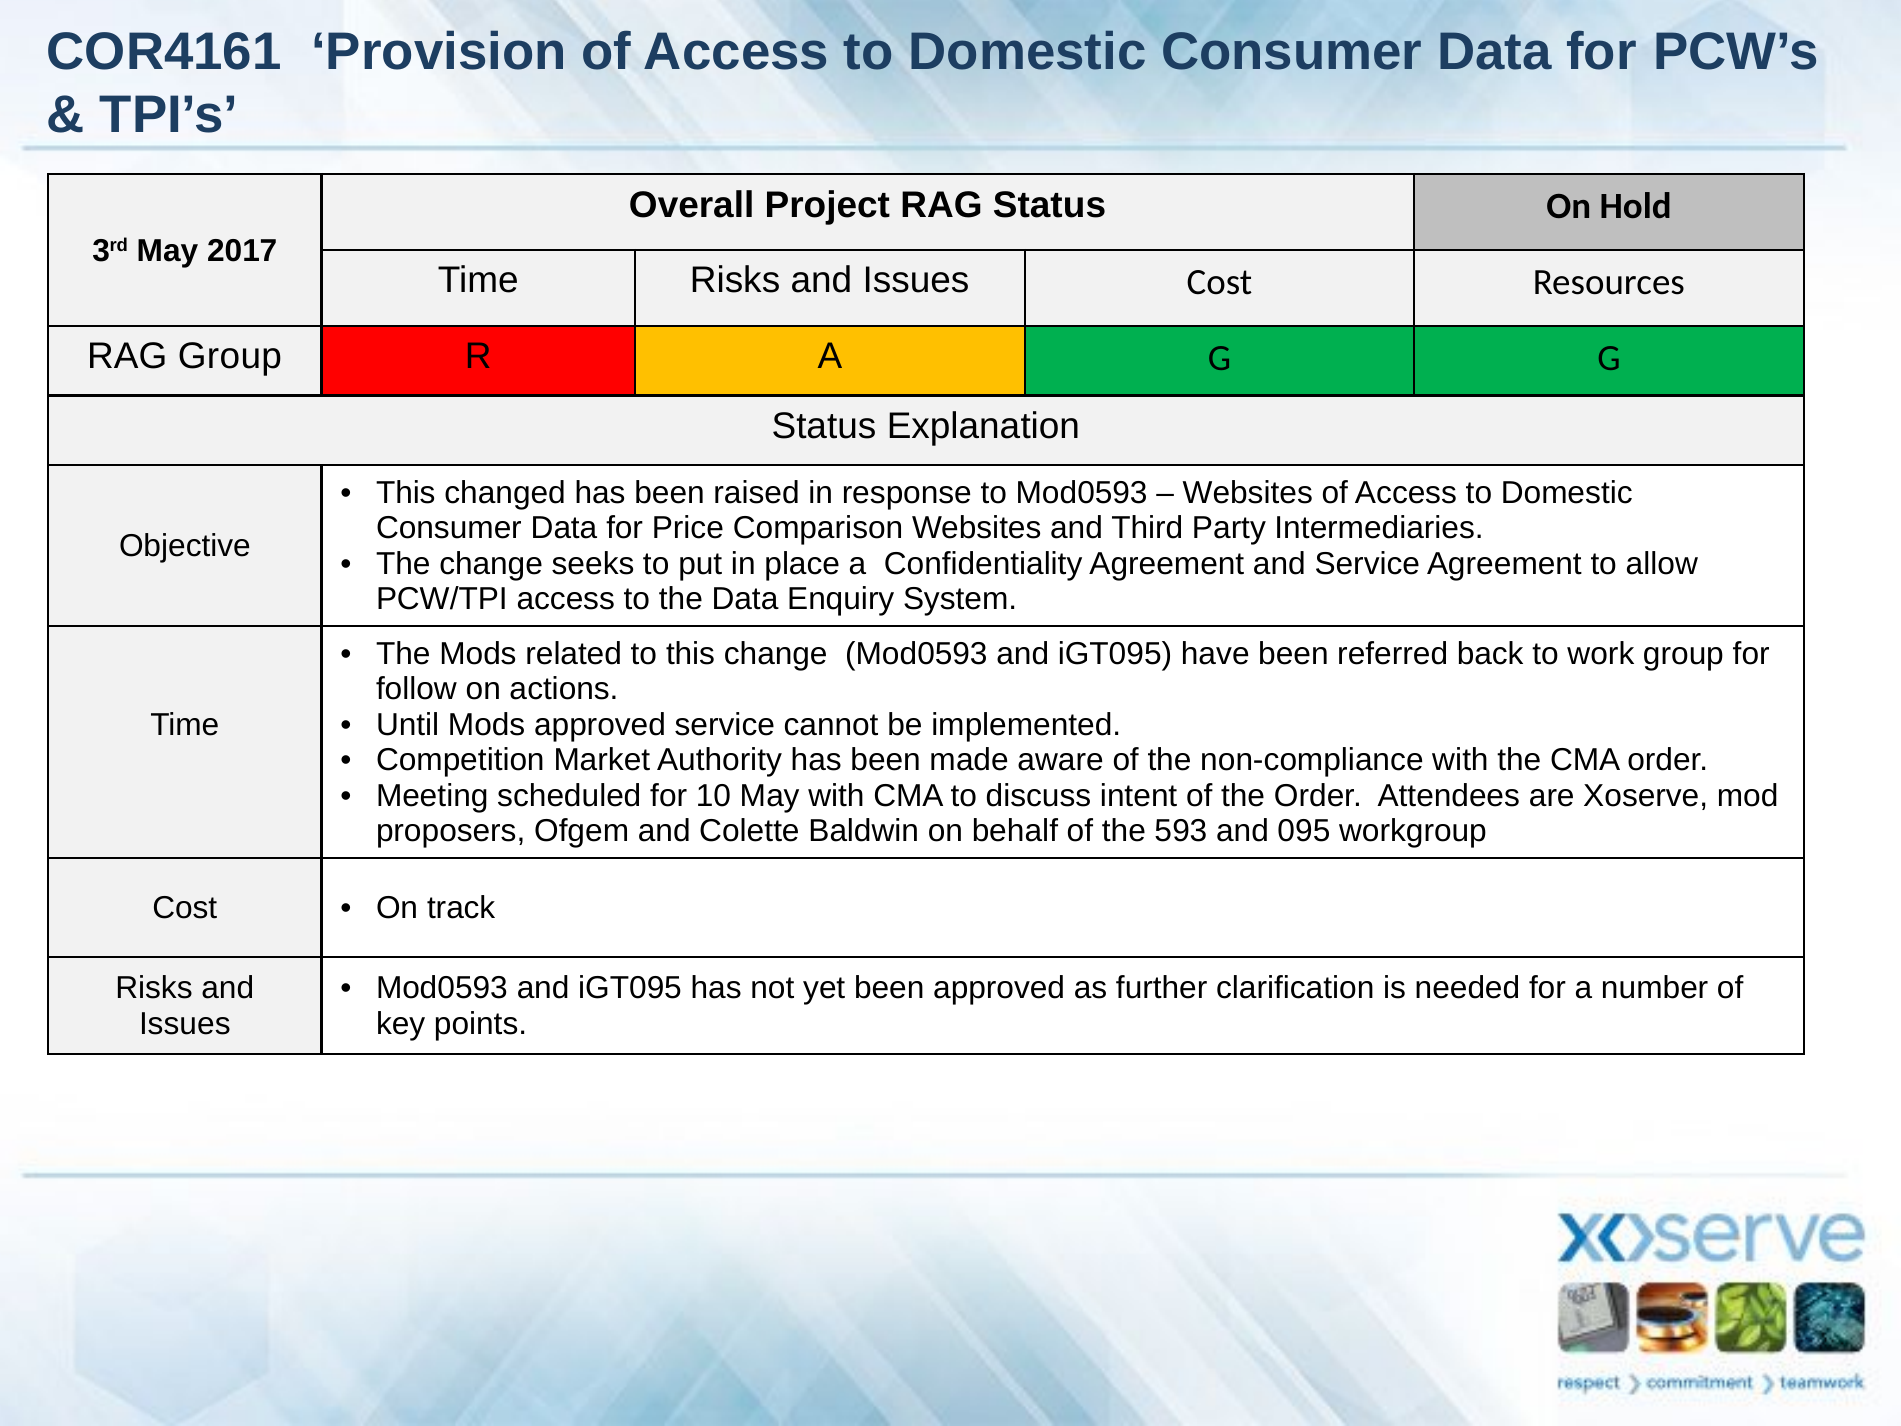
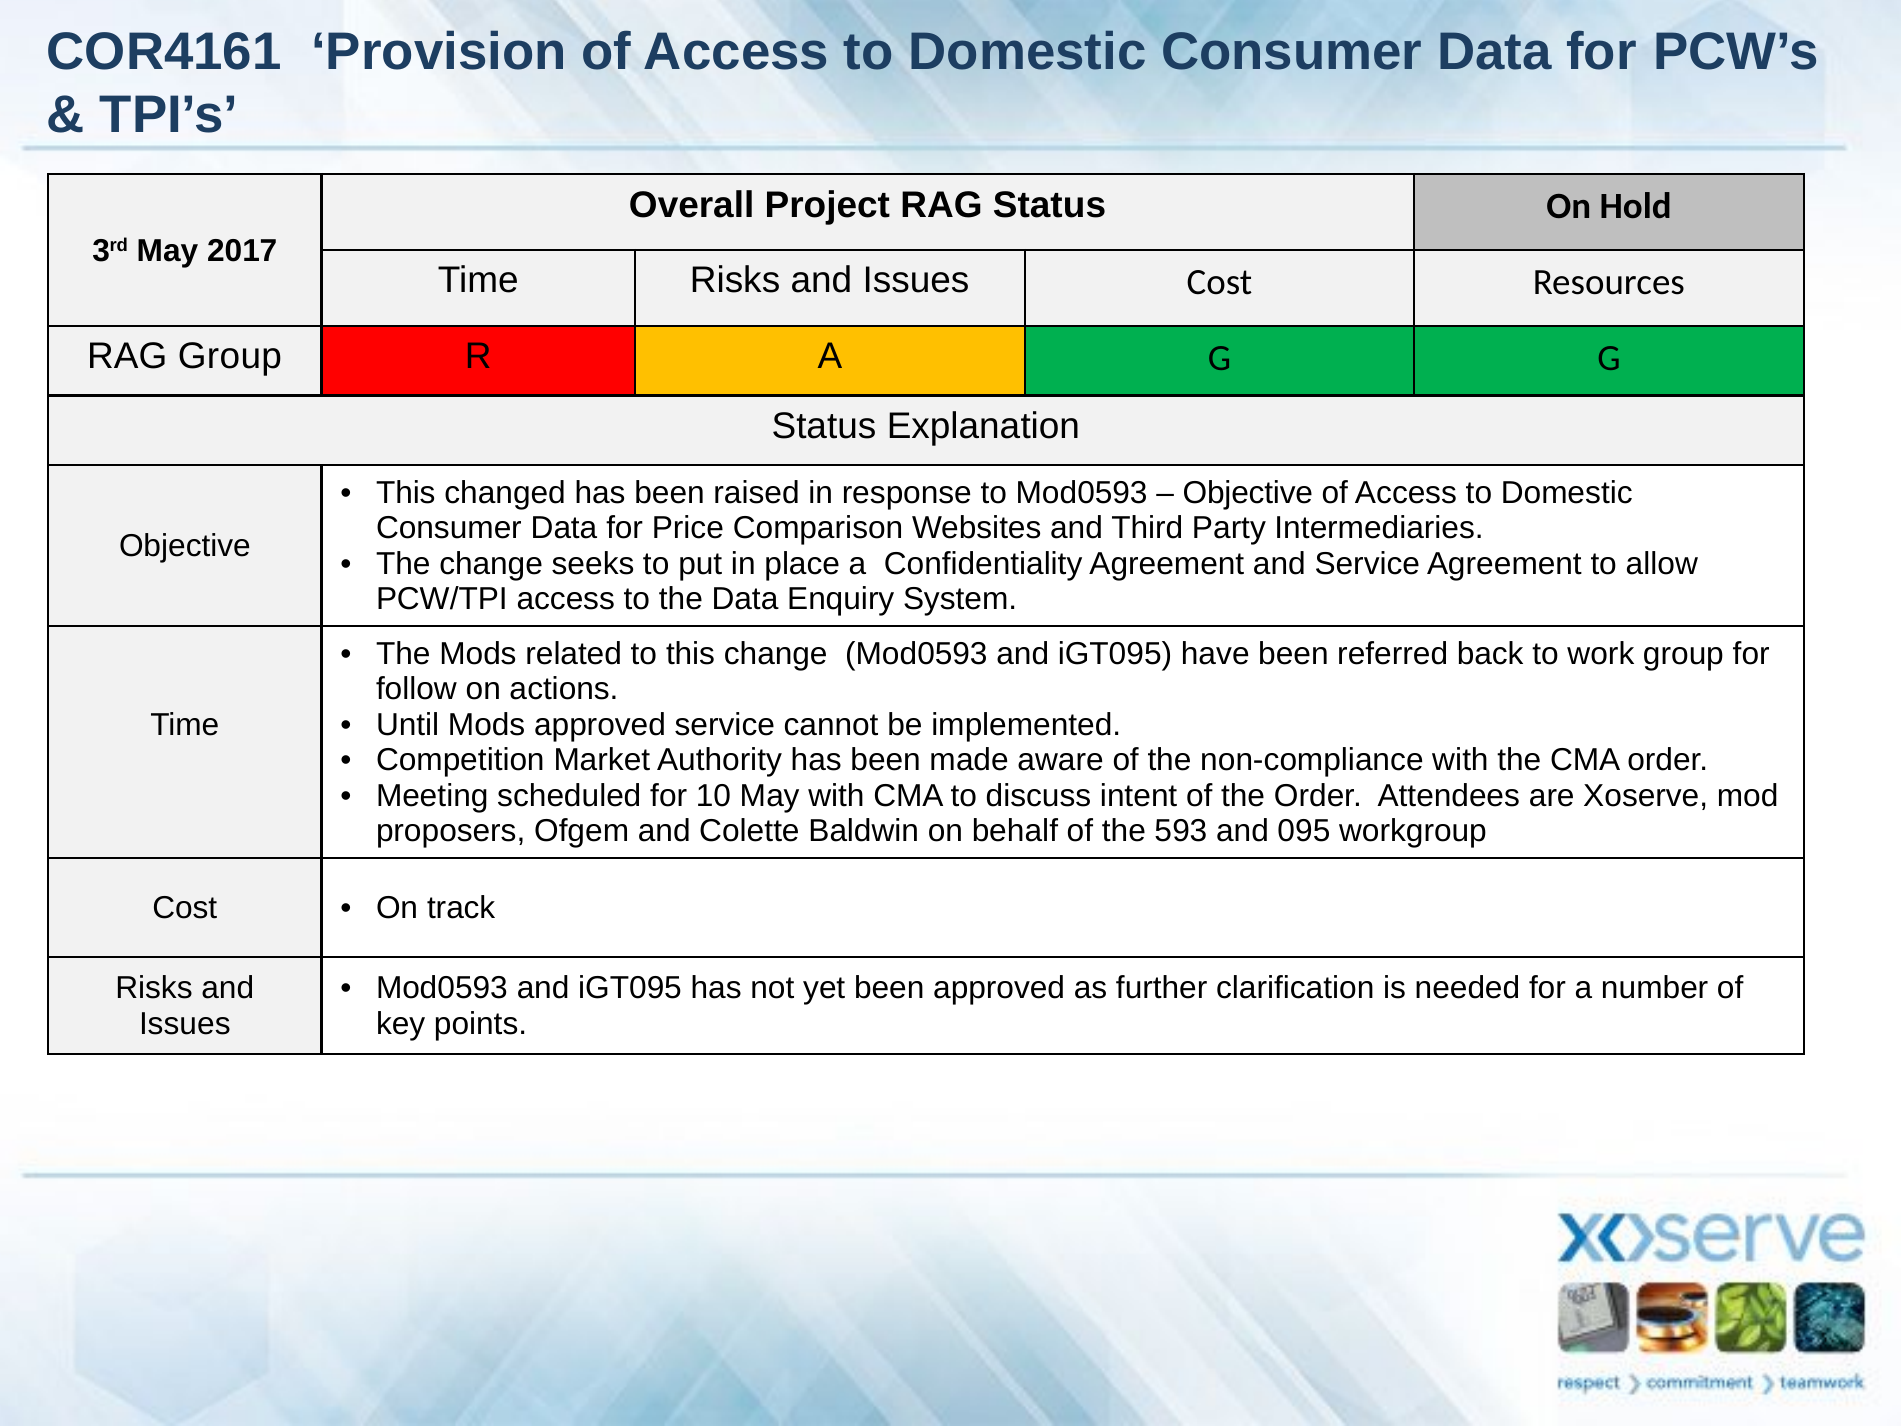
Websites: Websites -> Objective (1248, 493)
